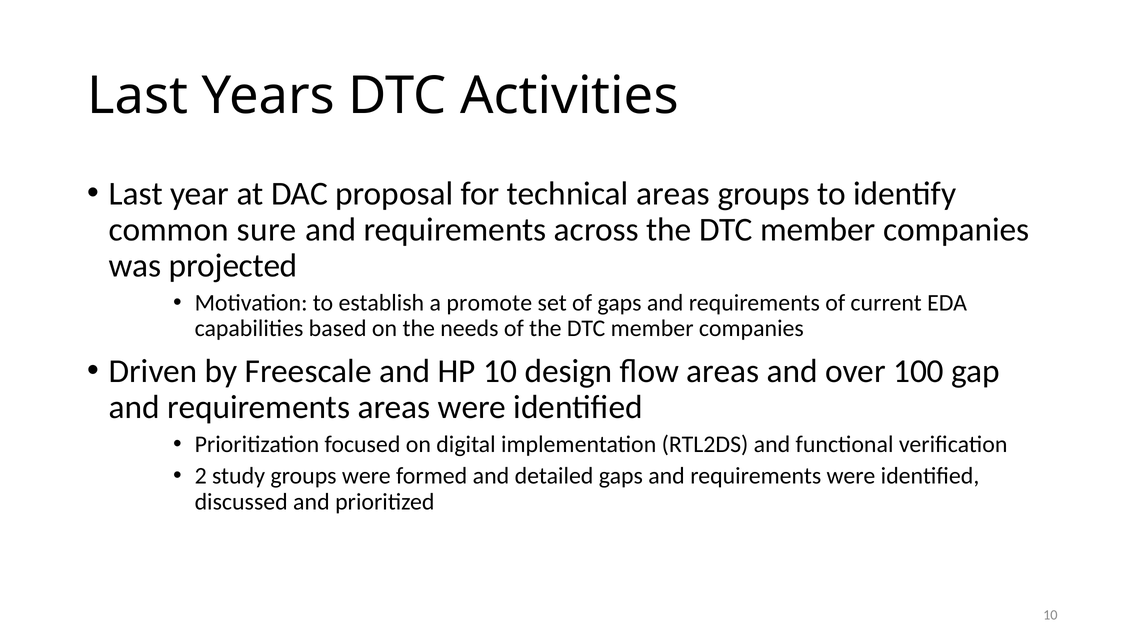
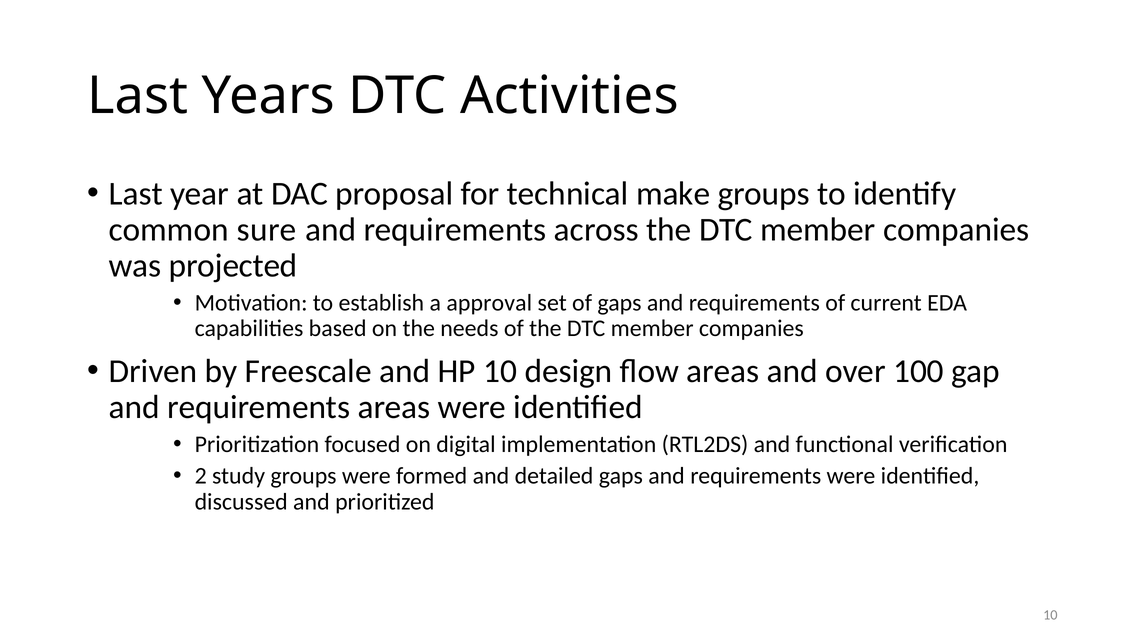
technical areas: areas -> make (673, 194)
promote: promote -> approval (489, 303)
